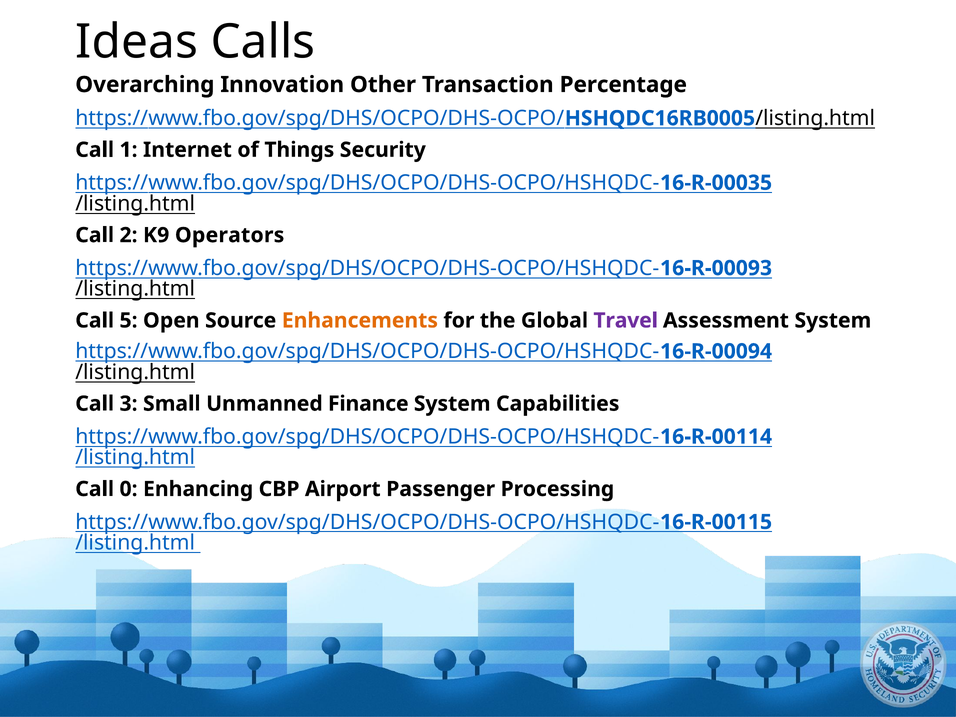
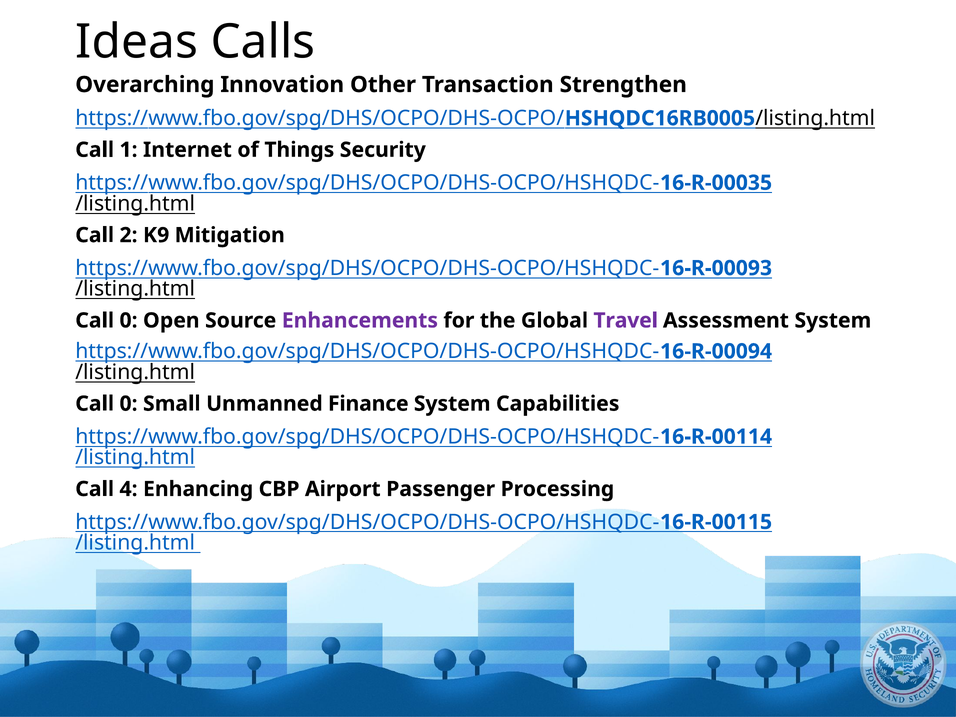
Percentage: Percentage -> Strengthen (623, 85)
Operators: Operators -> Mitigation (230, 235)
5: 5 -> 0 (129, 321)
Enhancements colour: orange -> purple (360, 321)
3: 3 -> 0 (129, 404)
0: 0 -> 4 (129, 489)
